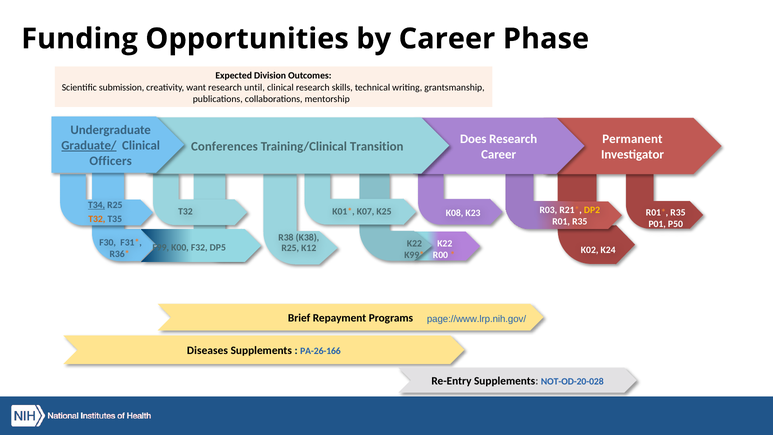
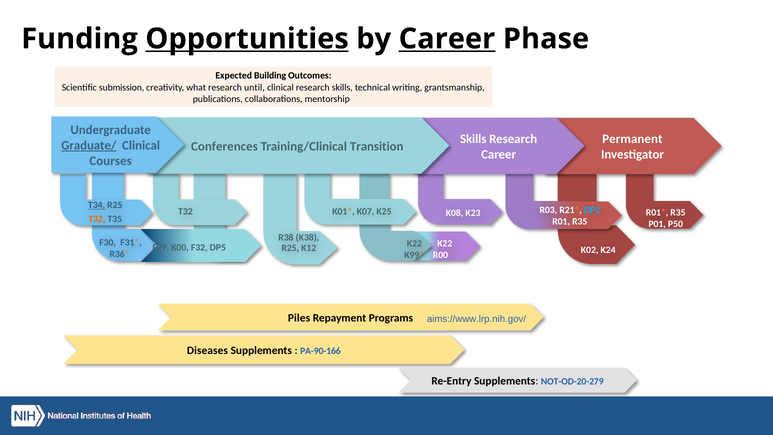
Opportunities underline: none -> present (247, 39)
Career underline: none -> present (447, 39)
Division: Division -> Building (270, 76)
want: want -> what (196, 87)
Does: Does -> Skills (473, 139)
Officers: Officers -> Courses (111, 161)
DP2 colour: yellow -> light blue (592, 210)
Brief: Brief -> Piles (299, 318)
page://www.lrp.nih.gov/: page://www.lrp.nih.gov/ -> aims://www.lrp.nih.gov/ (476, 319)
PA-26-166: PA-26-166 -> PA-90-166 (320, 351)
NOT-OD-20-028: NOT-OD-20-028 -> NOT-OD-20-279 (572, 381)
